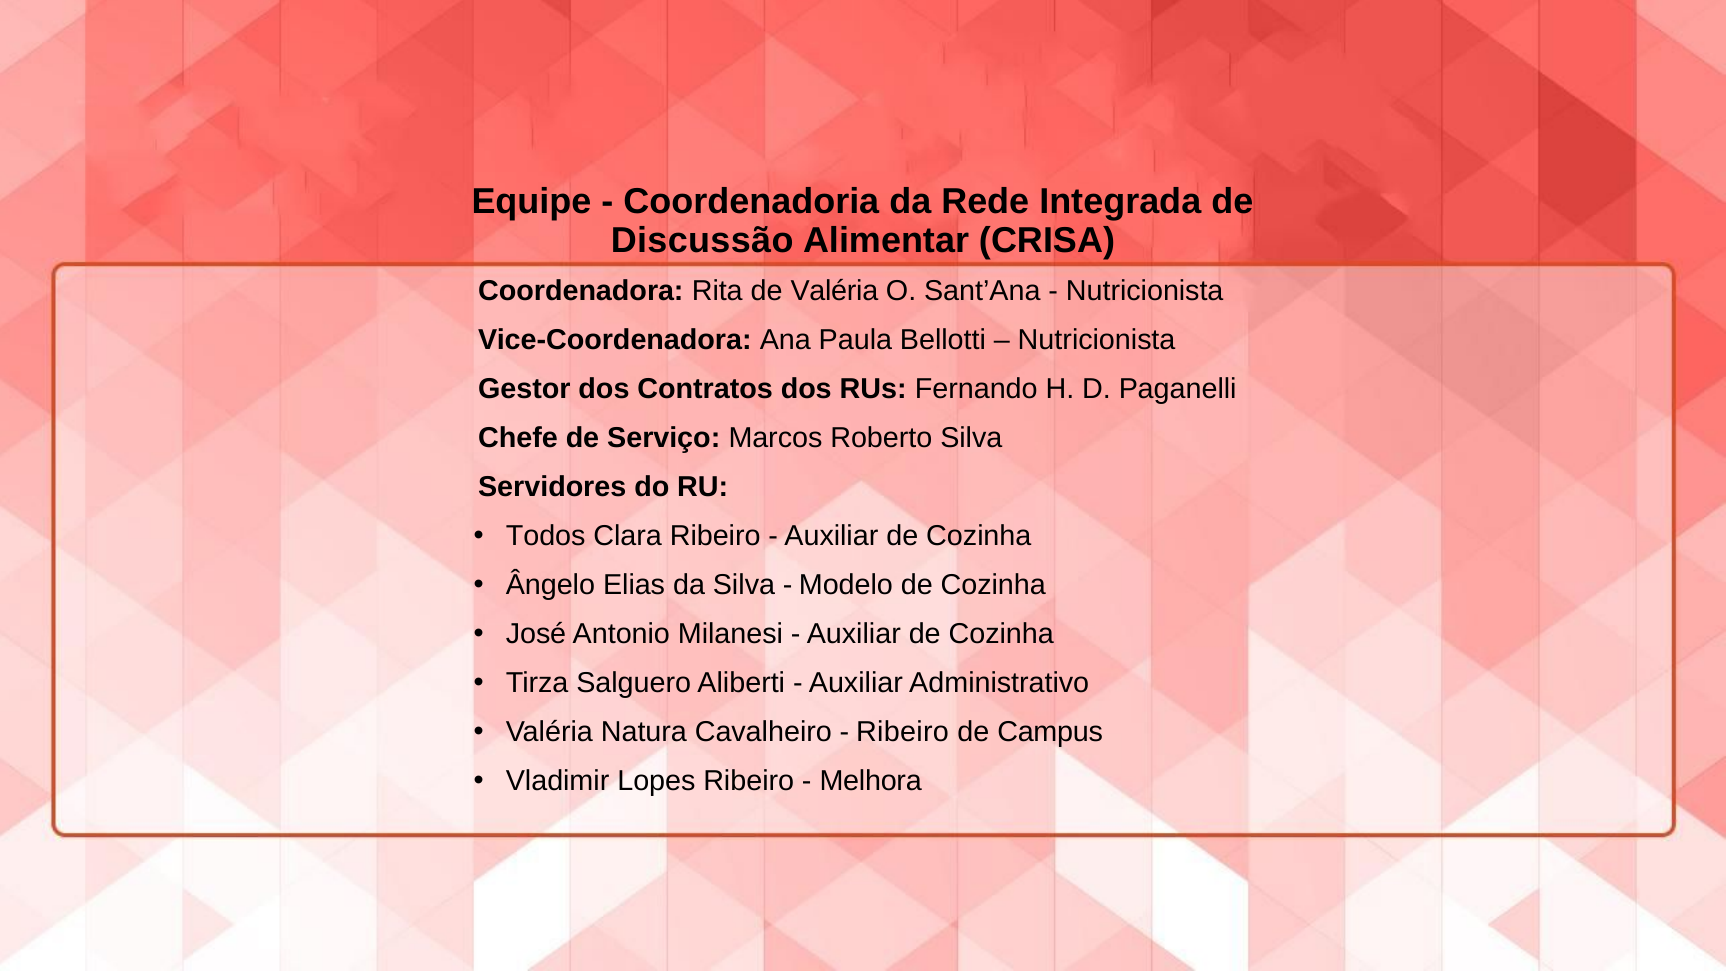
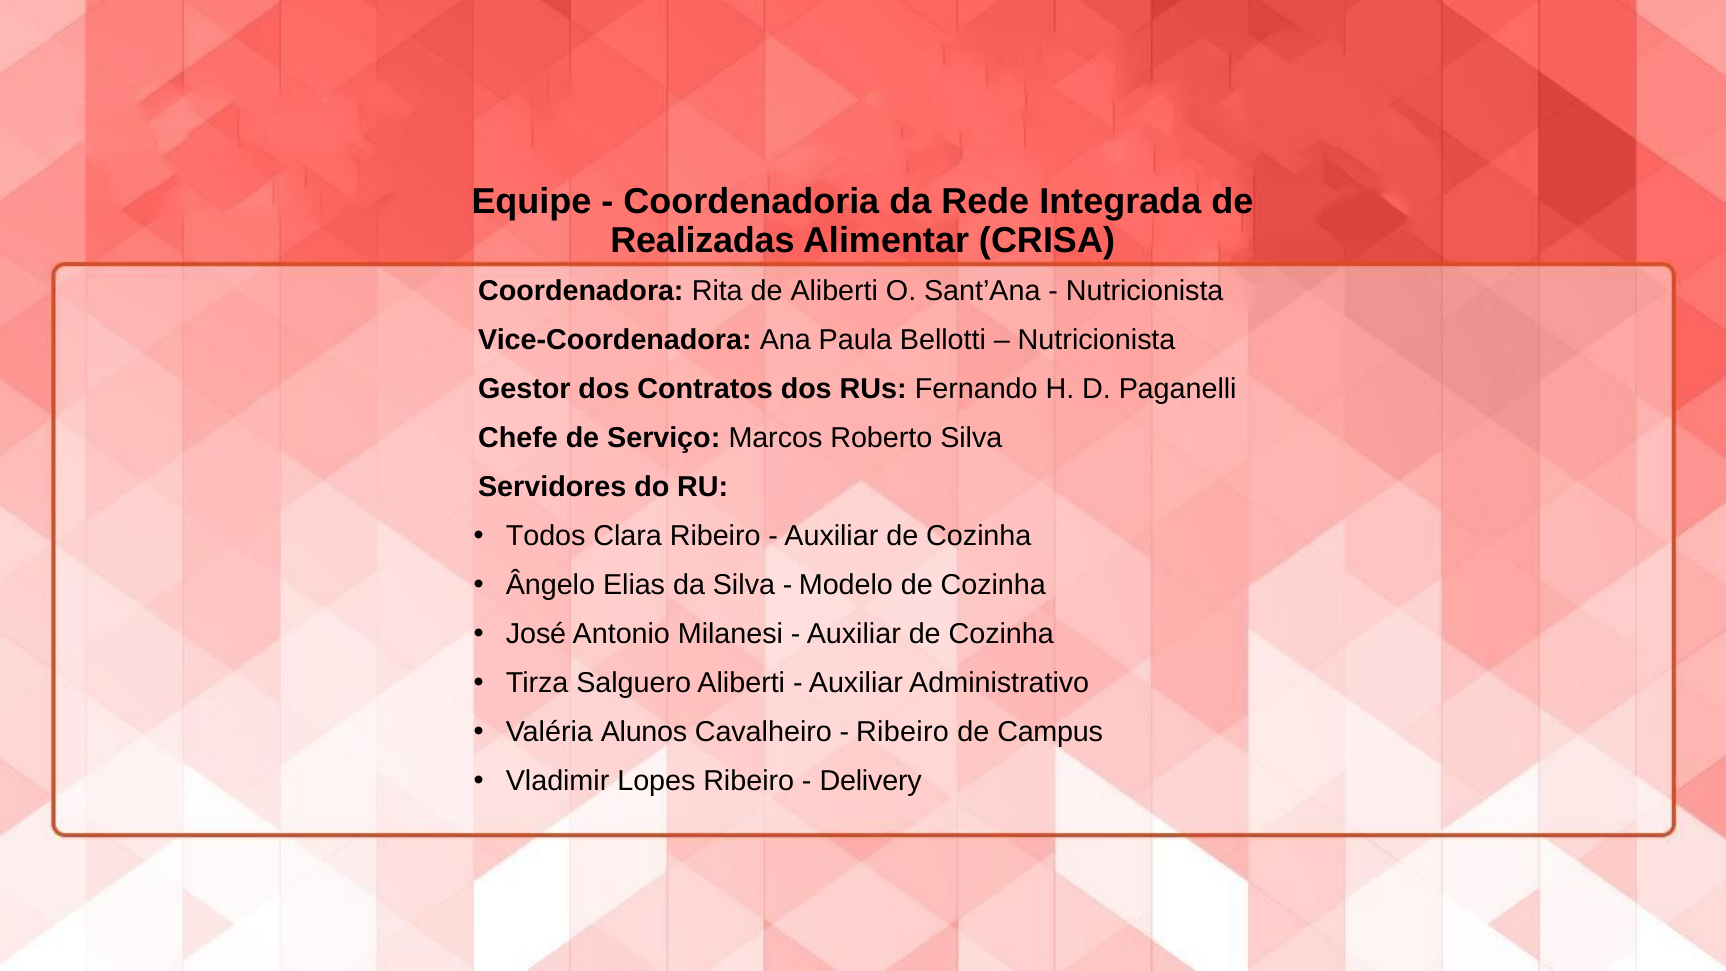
Discussão: Discussão -> Realizadas (702, 241)
de Valéria: Valéria -> Aliberti (834, 291)
Natura: Natura -> Alunos (644, 732)
Melhora: Melhora -> Delivery (871, 781)
